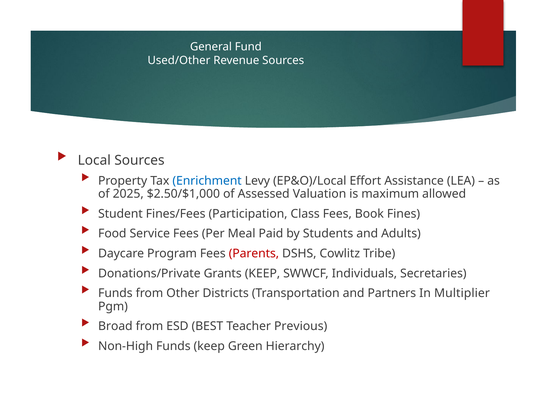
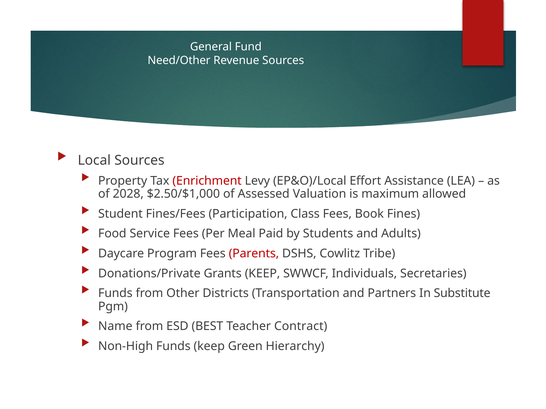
Used/Other: Used/Other -> Need/Other (179, 60)
Enrichment colour: blue -> red (207, 181)
2025: 2025 -> 2028 (128, 194)
Multiplier: Multiplier -> Substitute (462, 294)
Broad: Broad -> Name (115, 327)
Previous: Previous -> Contract (301, 327)
